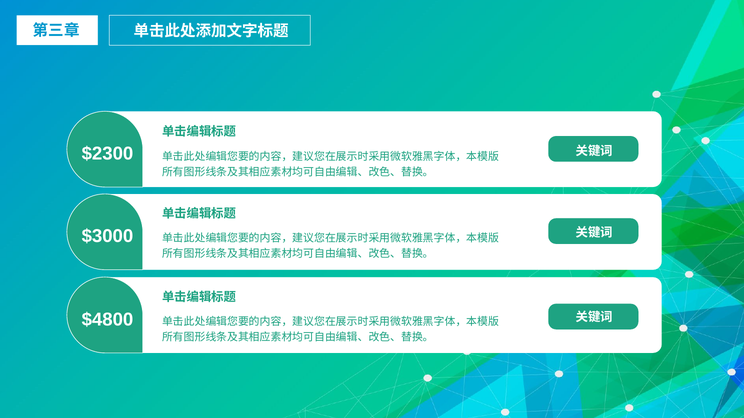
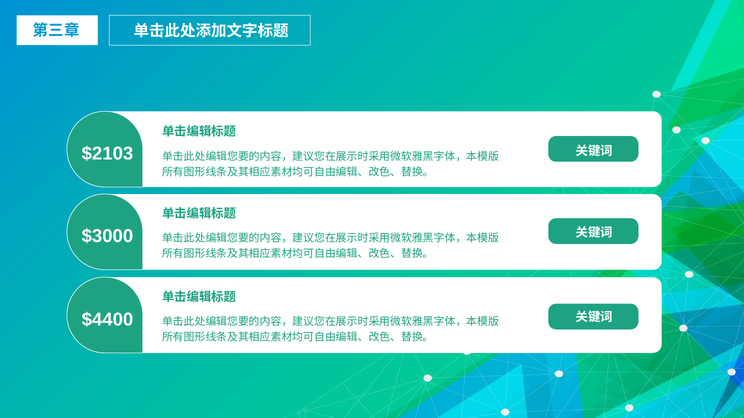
$2300: $2300 -> $2103 (107, 154)
$4800: $4800 -> $4400 (107, 320)
